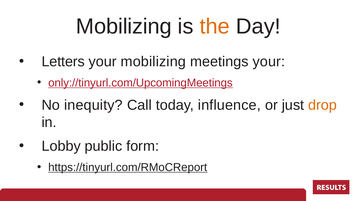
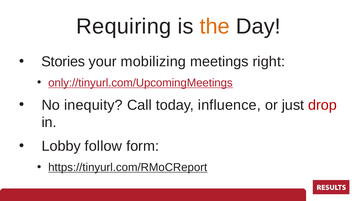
Mobilizing: Mobilizing -> Requiring (124, 26)
Letters: Letters -> Stories (63, 62)
meetings your: your -> right (269, 62)
drop colour: orange -> red (323, 105)
public: public -> follow (103, 146)
